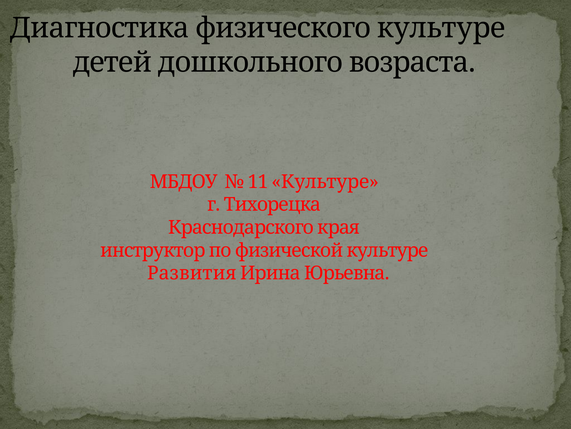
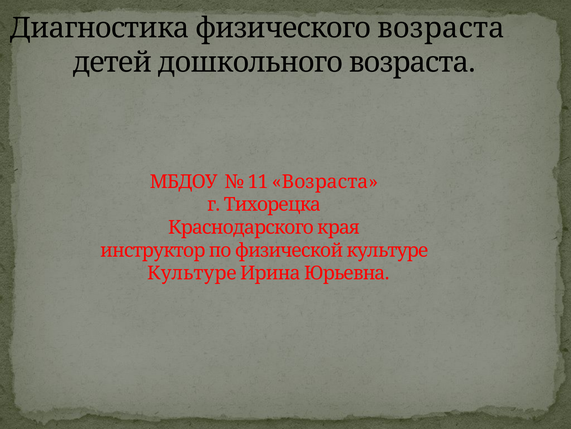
физического культуре: культуре -> возраста (441, 28)
11 Культуре: Культуре -> Возраста (325, 181)
Развития: Развития -> Культуре (192, 273)
